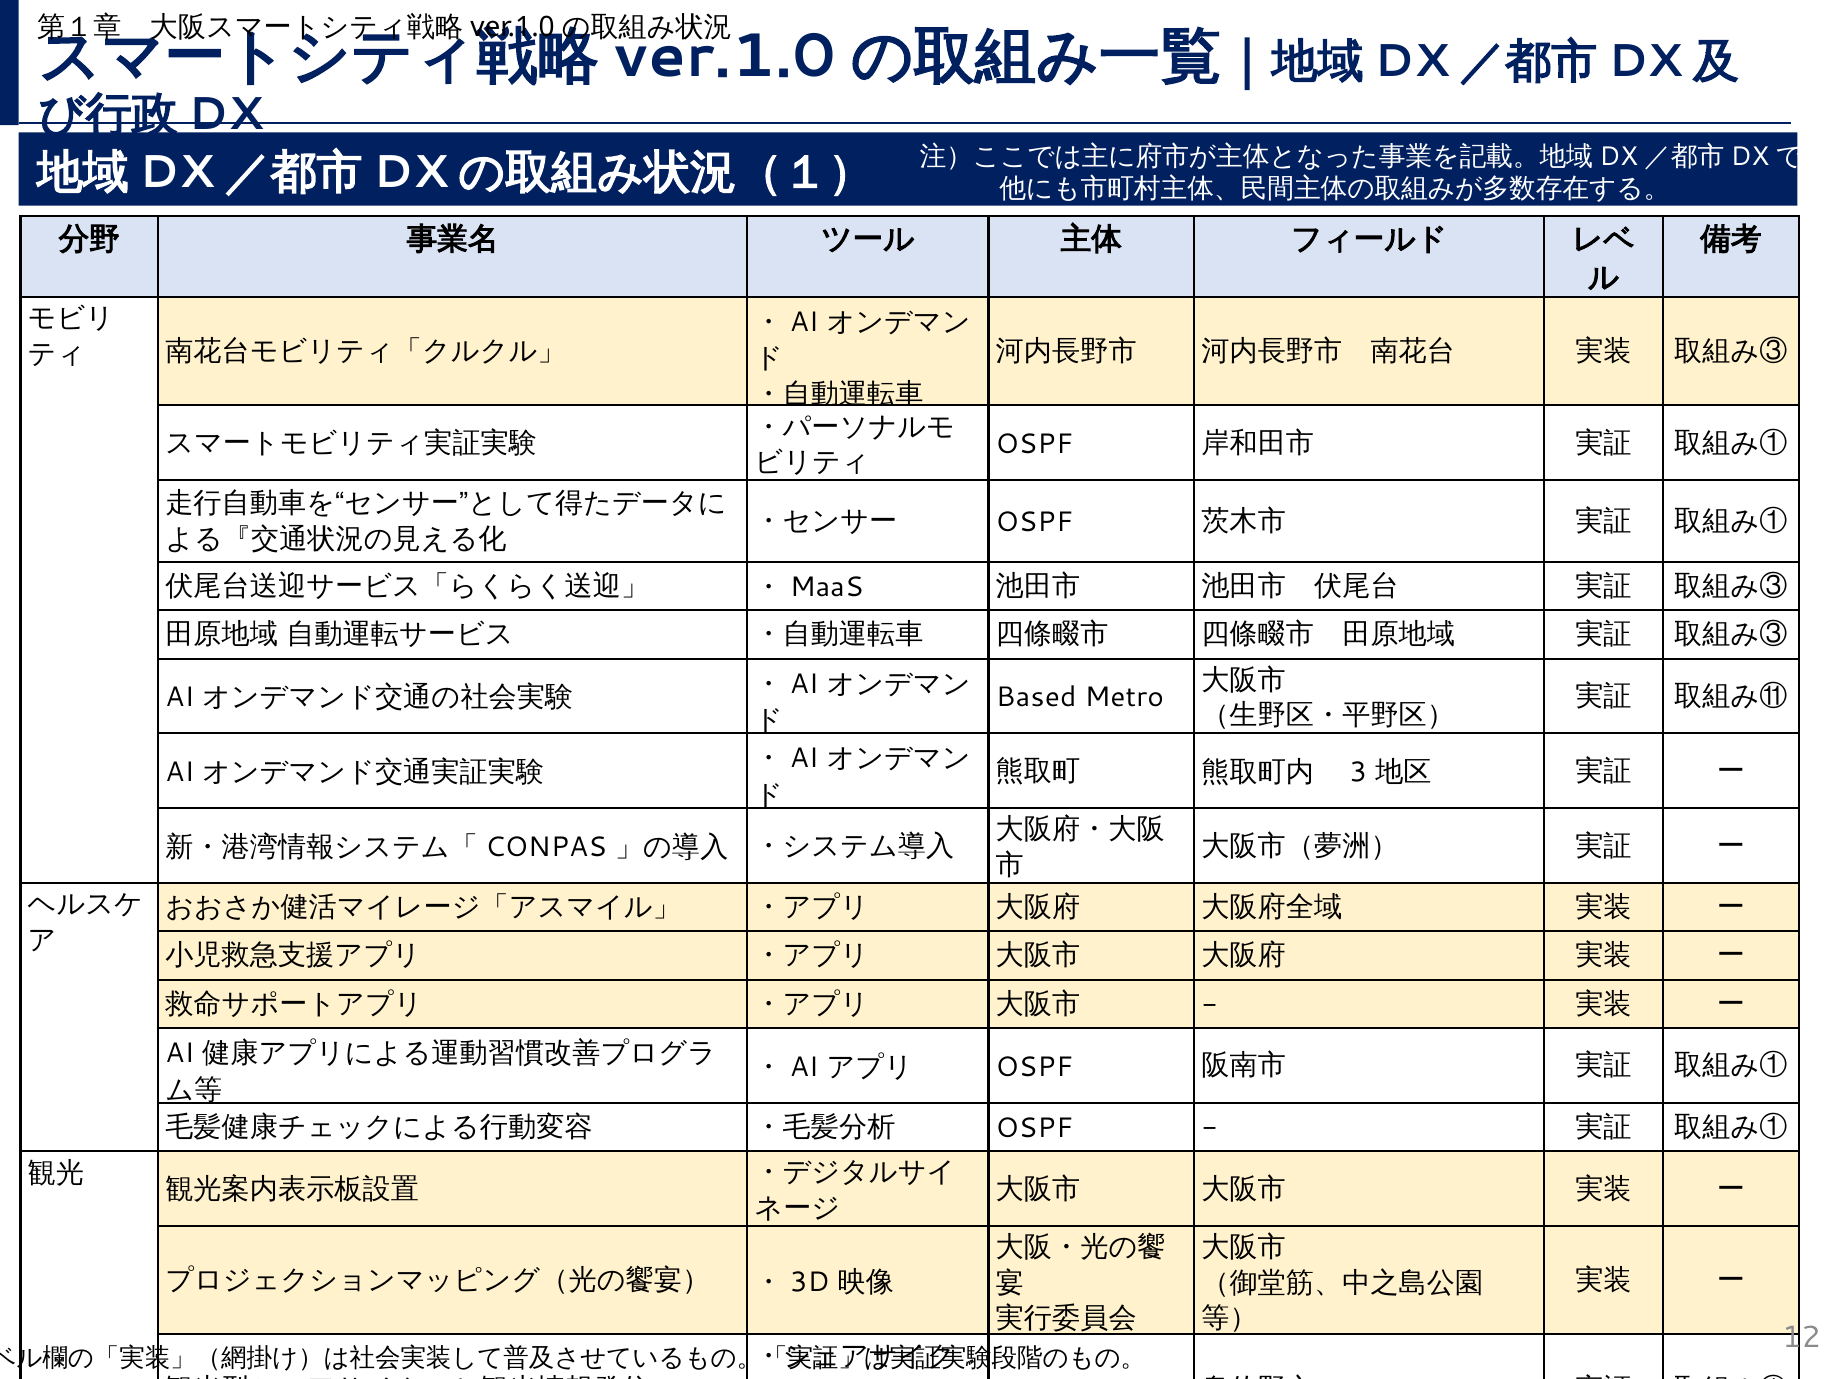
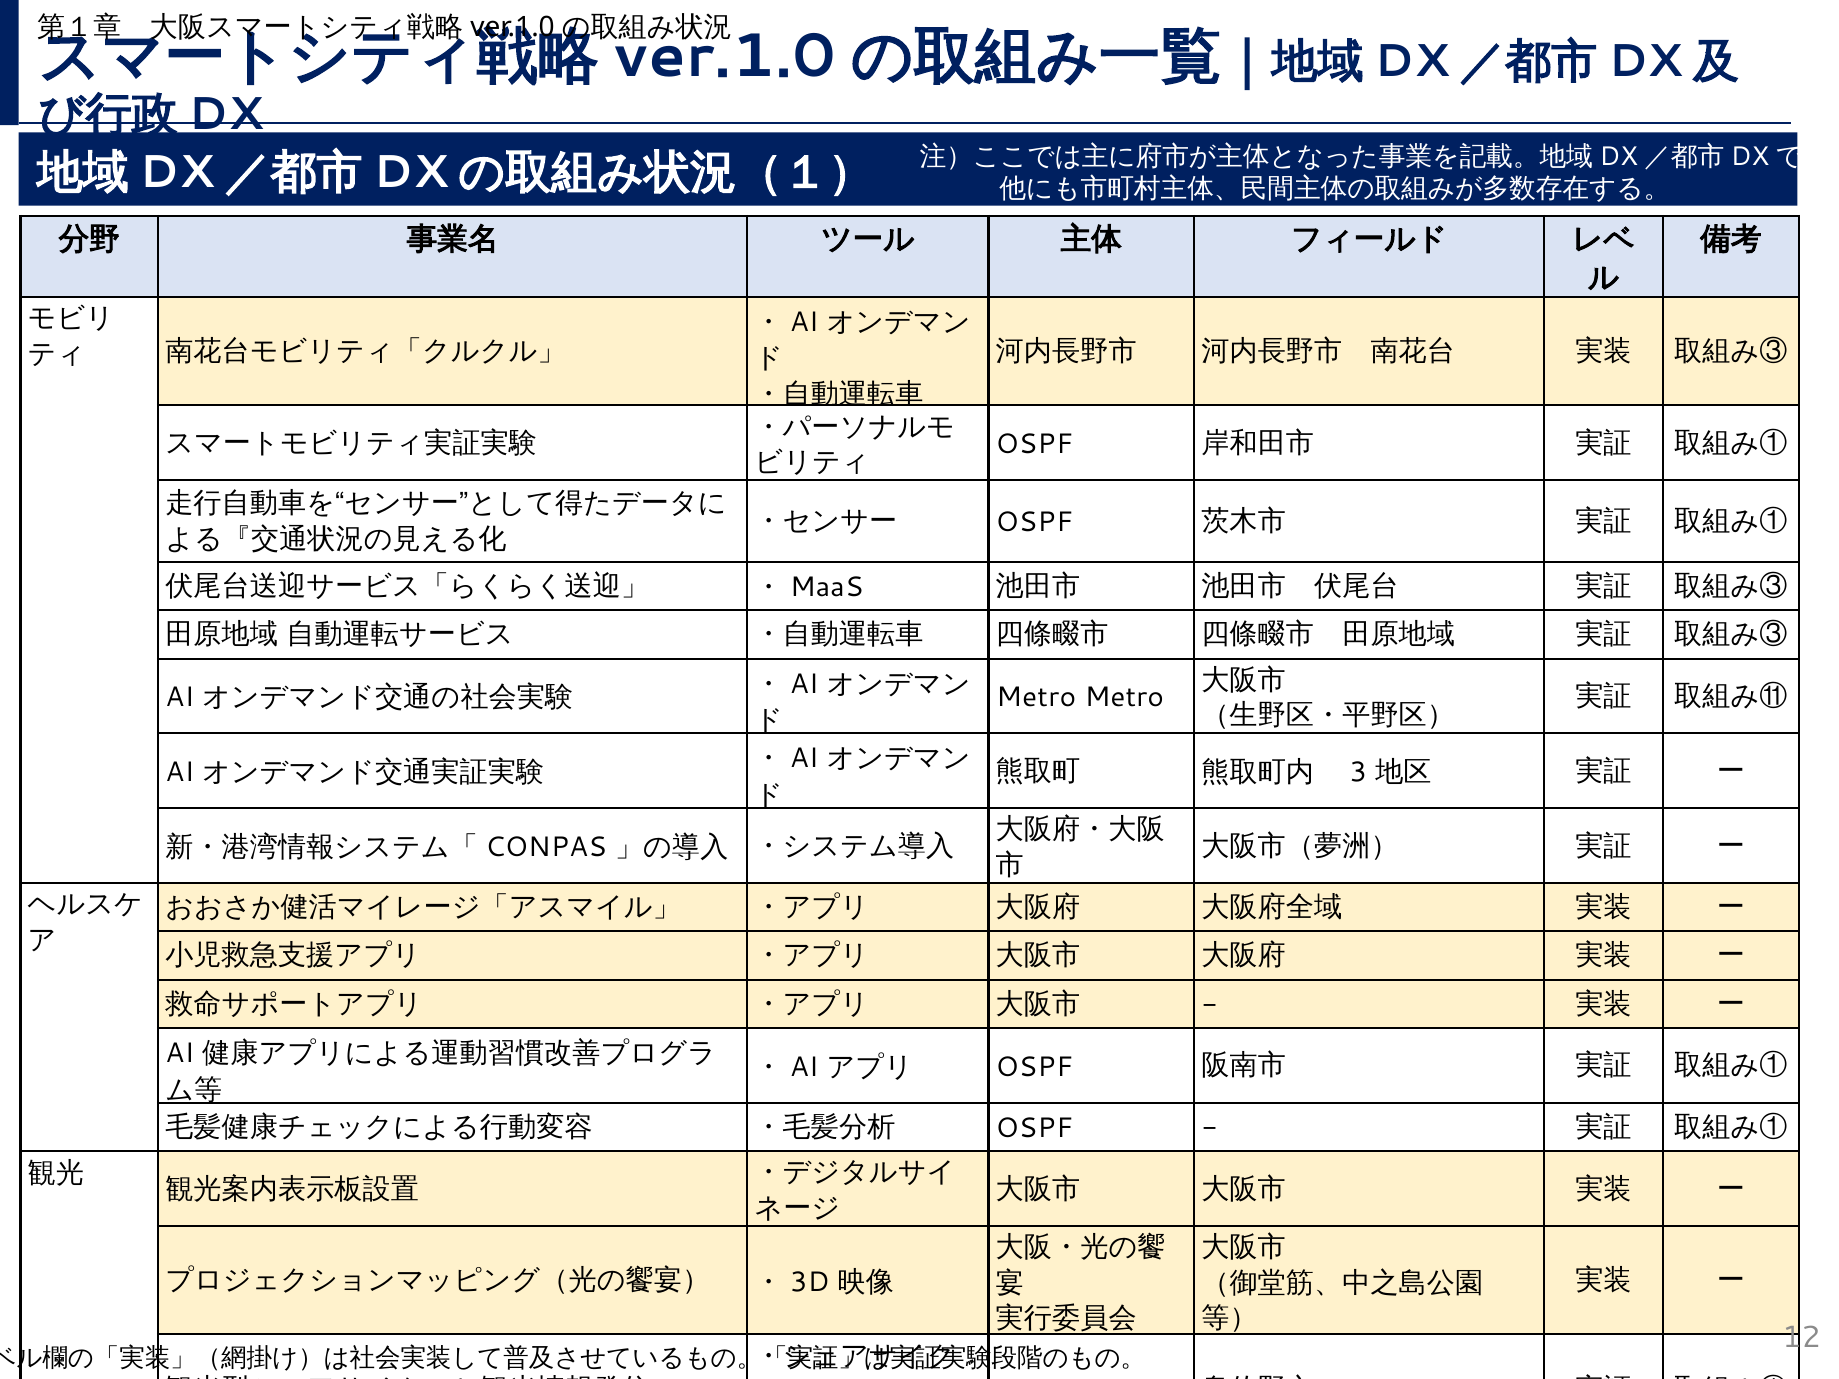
Based: Based -> Metro (1036, 698)
